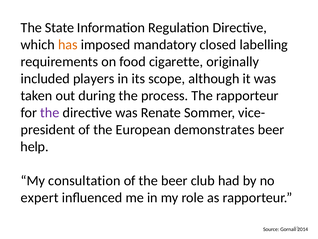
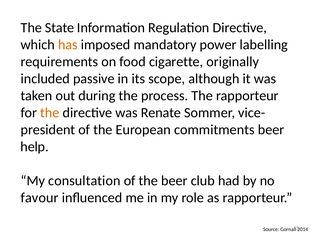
closed: closed -> power (218, 45)
players: players -> passive (94, 79)
the colour: purple -> orange (50, 112)
demonstrates: demonstrates -> commitments (214, 129)
expert: expert -> favour (40, 197)
